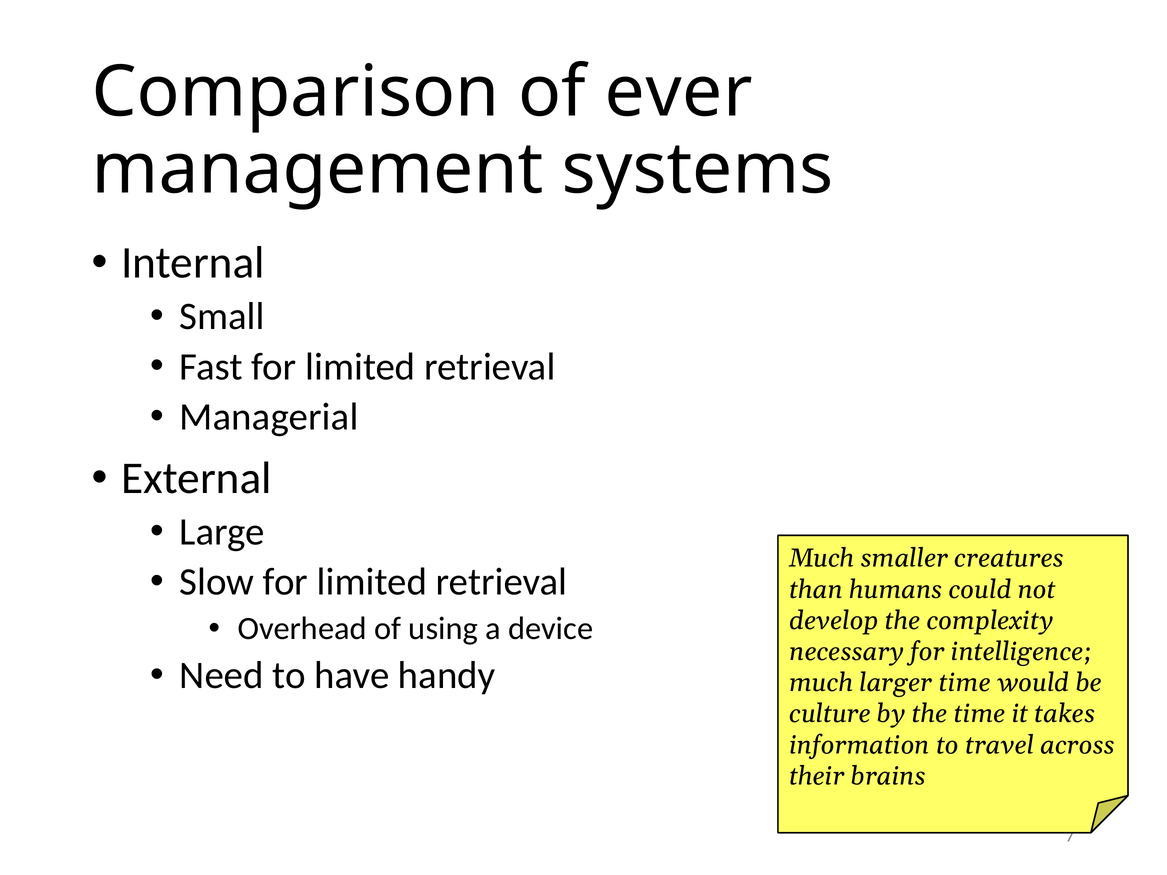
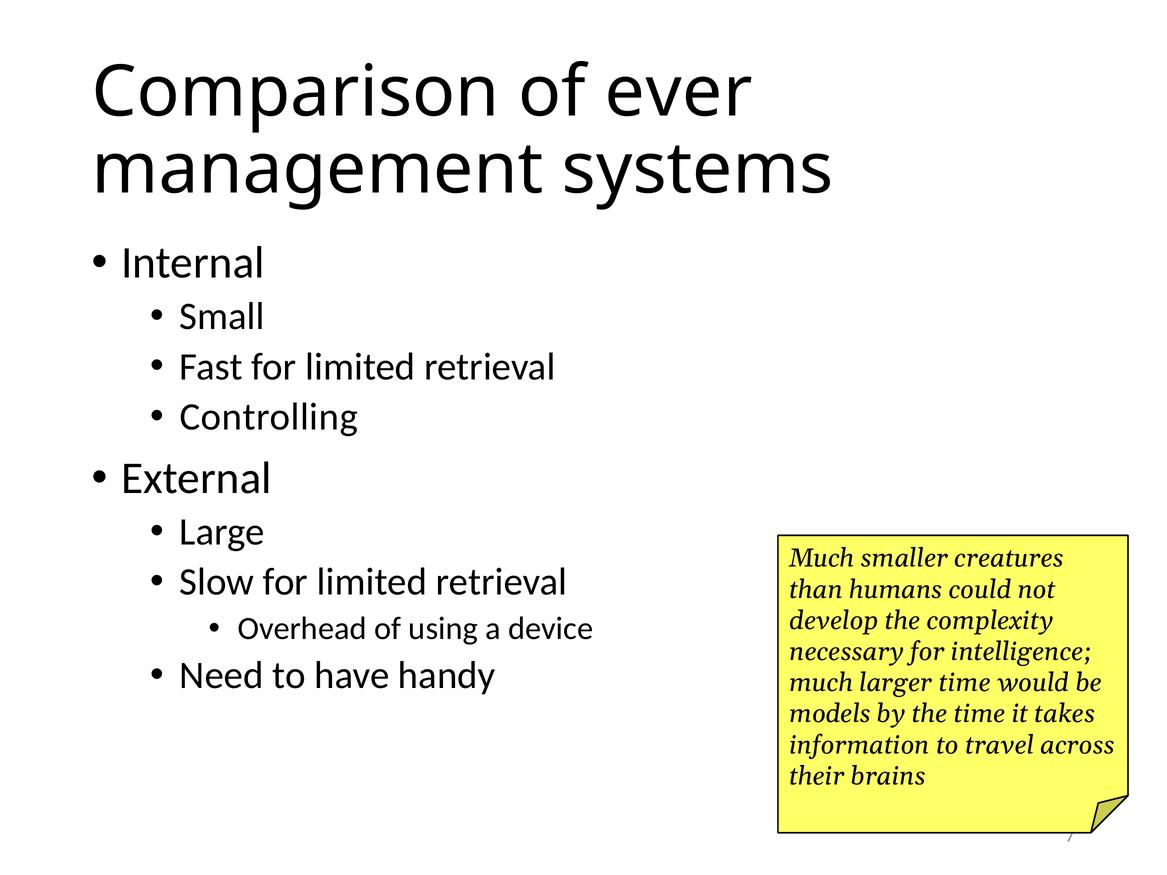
Managerial: Managerial -> Controlling (269, 417)
culture: culture -> models (830, 714)
